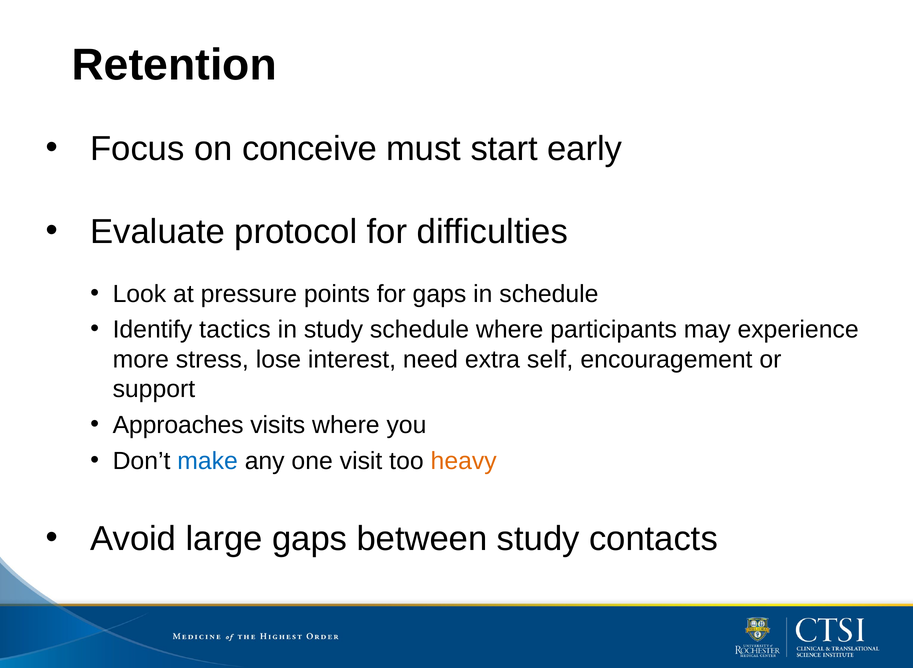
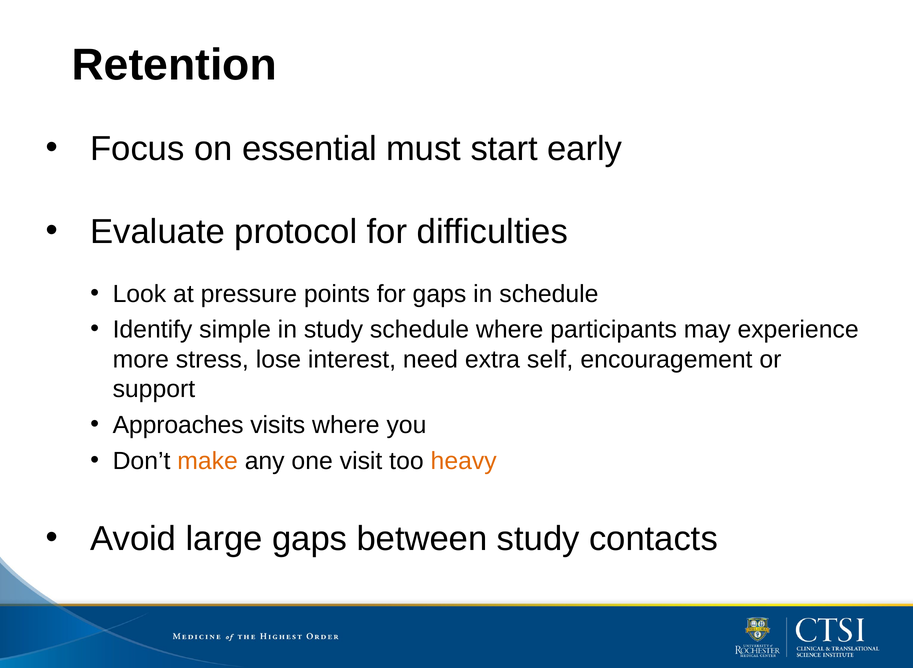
conceive: conceive -> essential (309, 149)
tactics: tactics -> simple (235, 330)
make colour: blue -> orange (208, 461)
